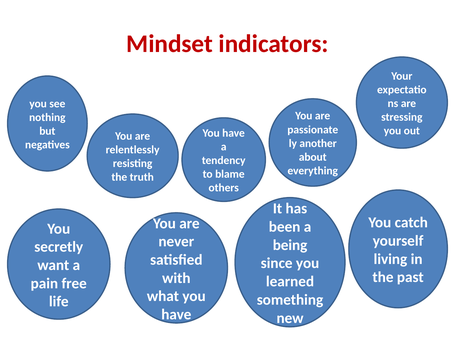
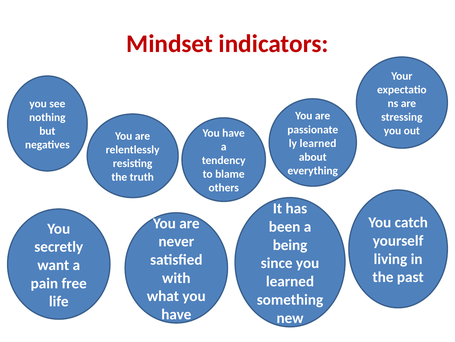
another: another -> learned (318, 143)
